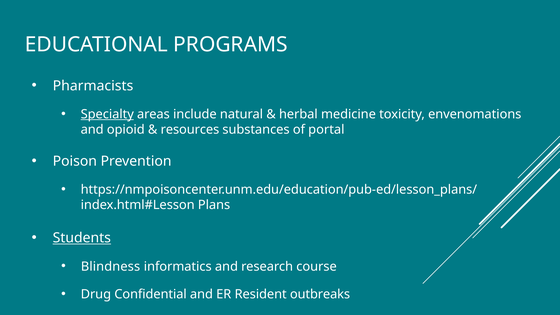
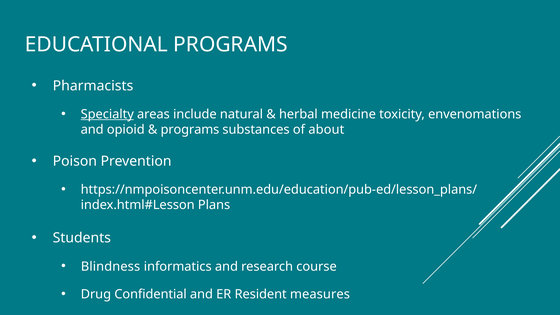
resources: resources -> programs (190, 130)
portal: portal -> about (326, 130)
Students underline: present -> none (82, 238)
outbreaks: outbreaks -> measures (320, 294)
